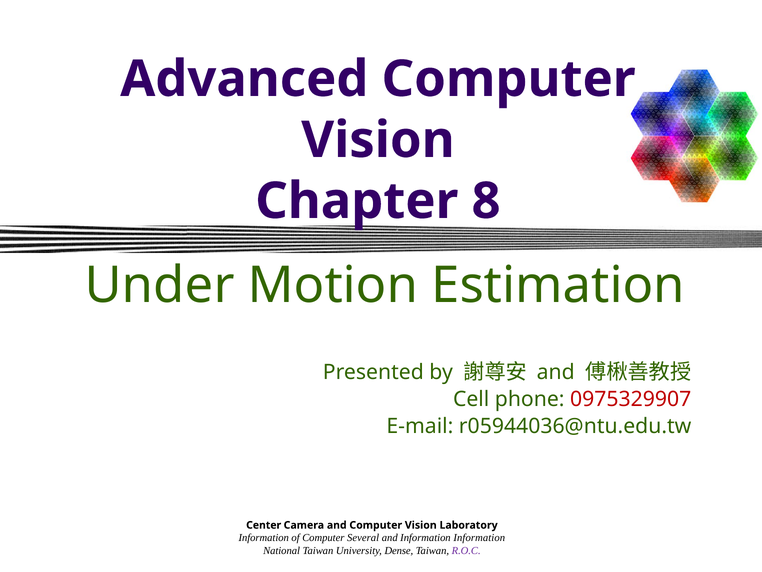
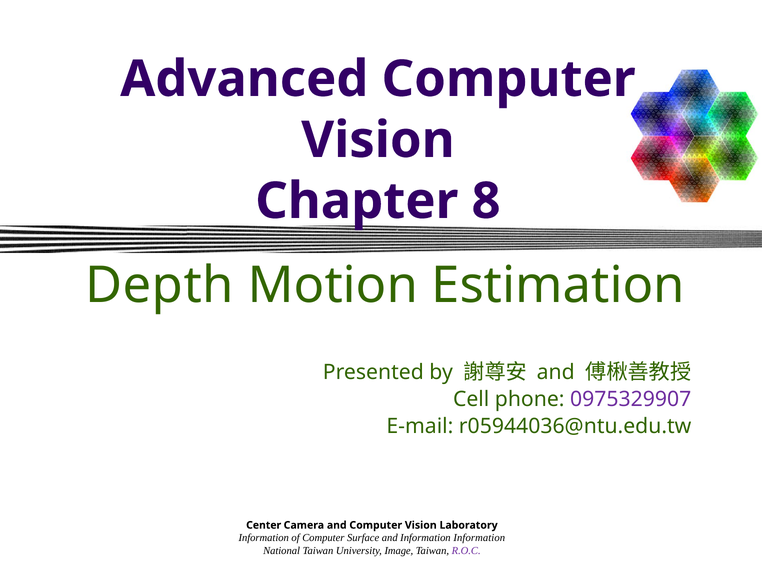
Under: Under -> Depth (159, 285)
0975329907 colour: red -> purple (631, 399)
Several: Several -> Surface (363, 537)
Dense: Dense -> Image (399, 550)
